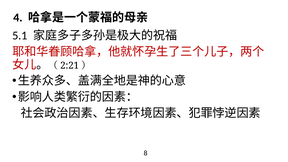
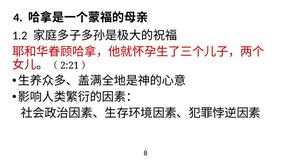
5.1: 5.1 -> 1.2 (20, 36)
